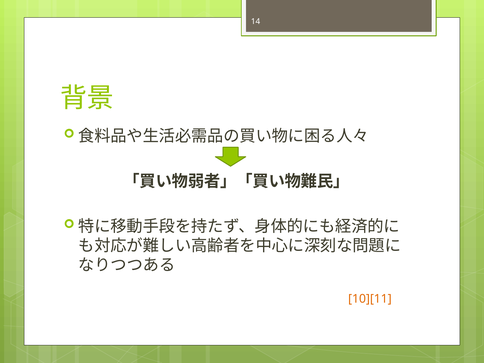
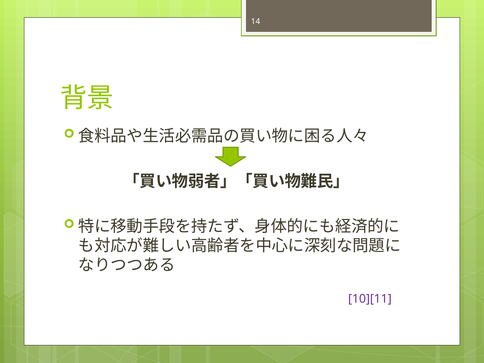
10][11 colour: orange -> purple (370, 299)
